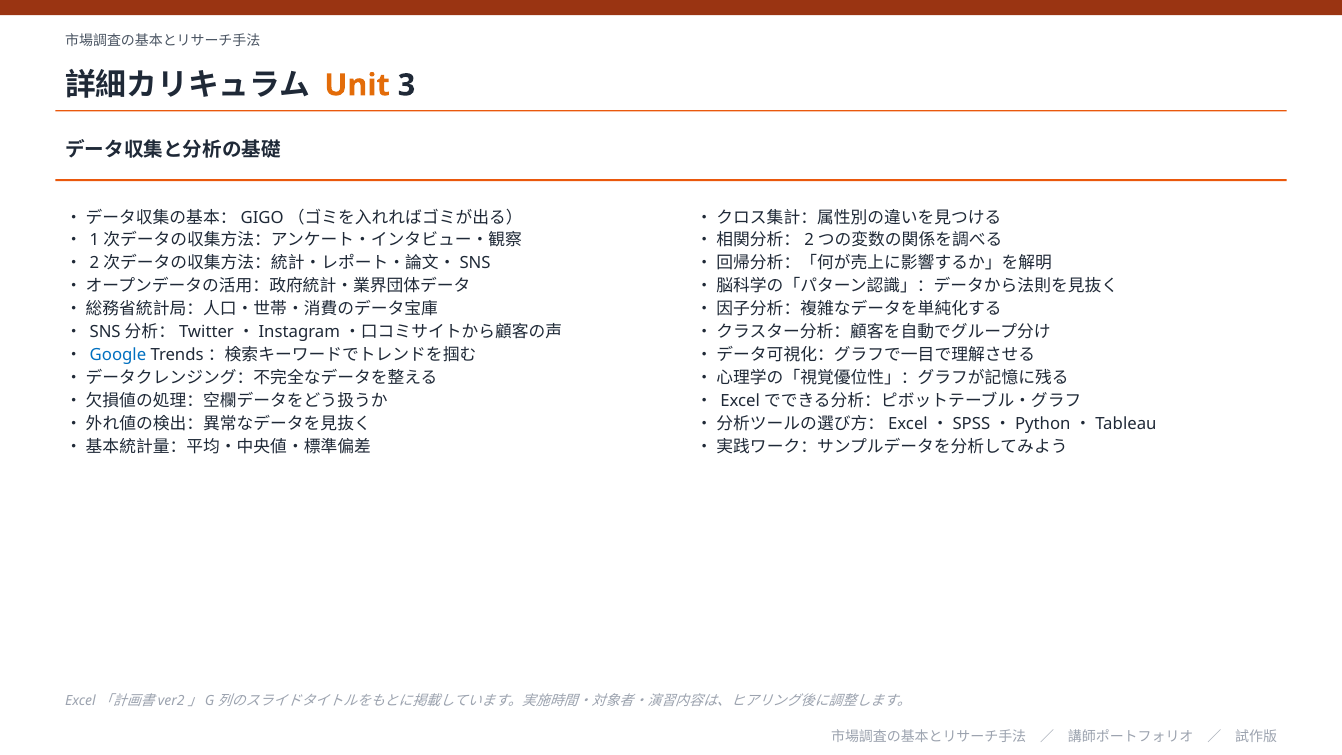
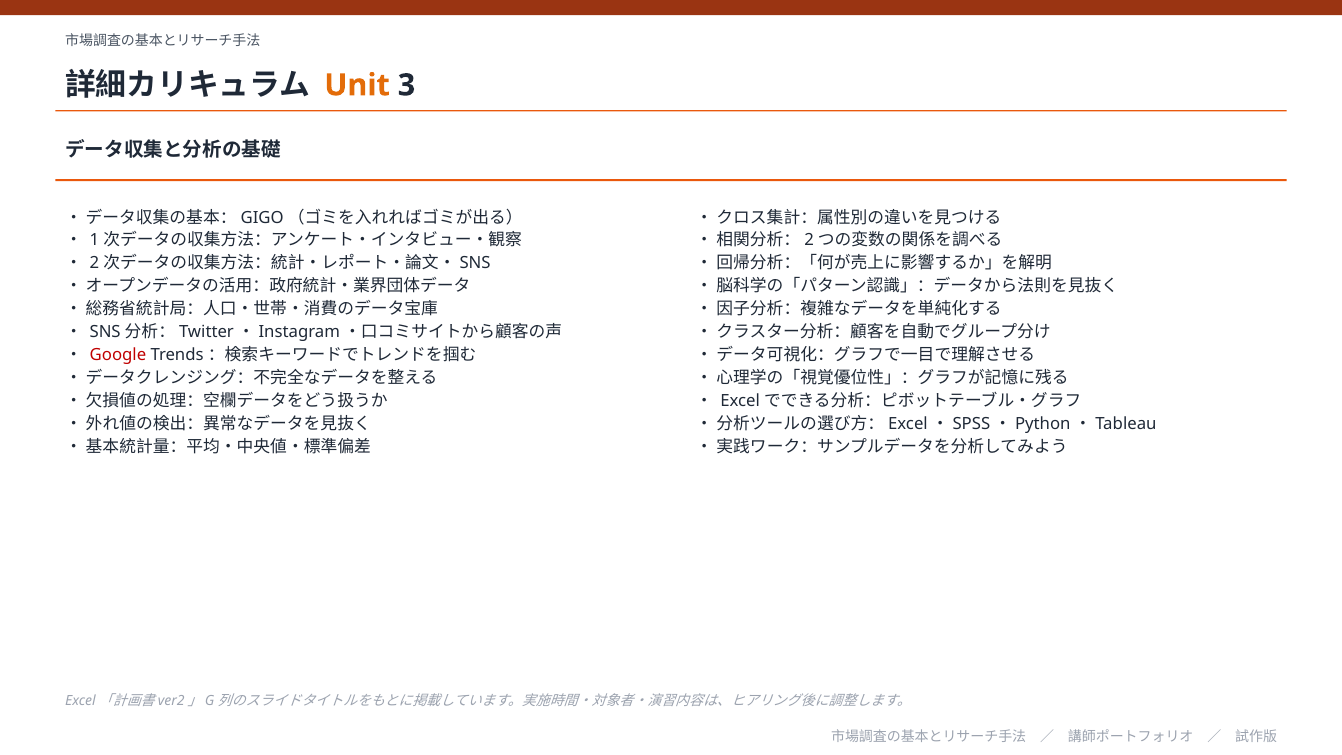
Google colour: blue -> red (118, 355)
